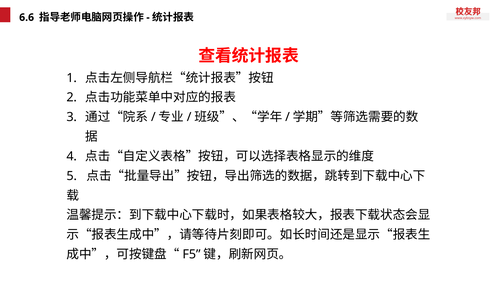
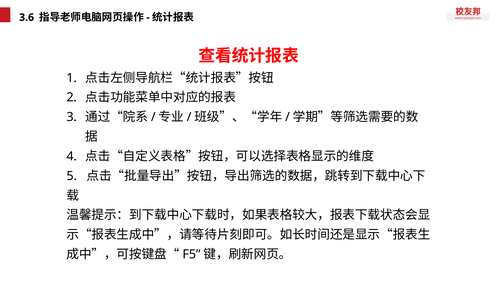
6.6: 6.6 -> 3.6 (27, 17)
